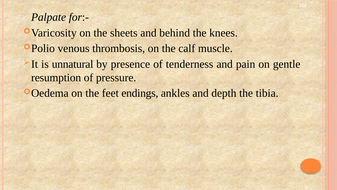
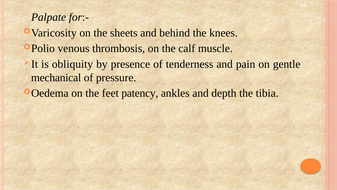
unnatural: unnatural -> obliquity (72, 64)
resumption: resumption -> mechanical (56, 77)
endings: endings -> patency (140, 93)
